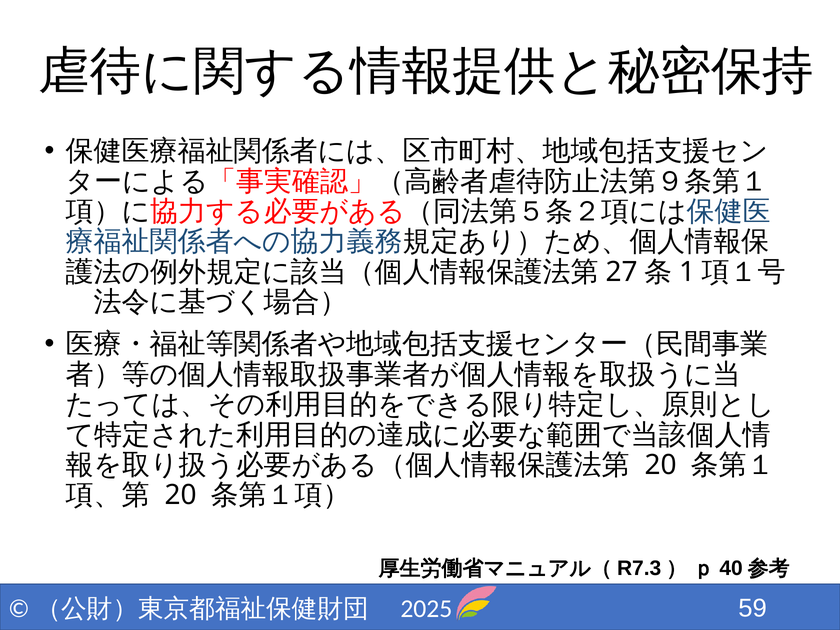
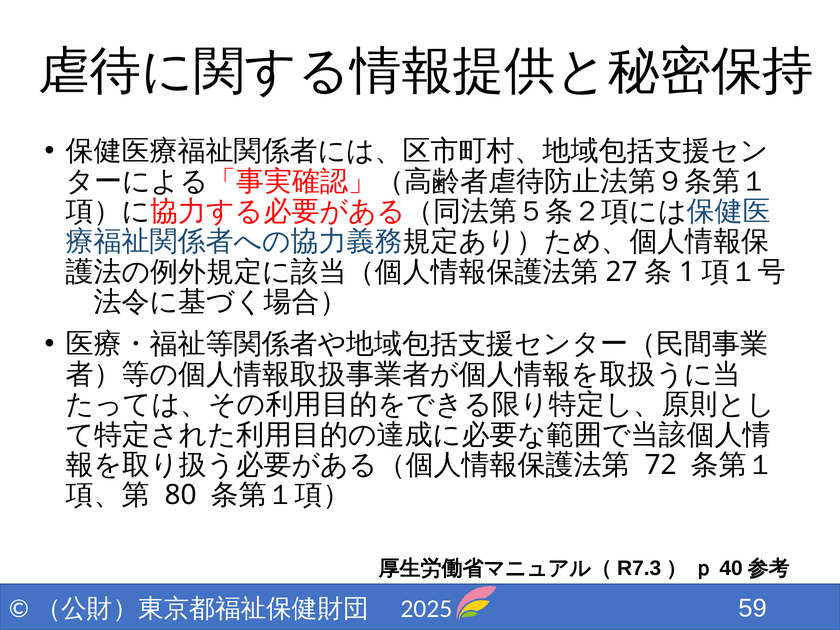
20: 20 -> 72 (661, 465)
20: 20 -> 80 (181, 495)
